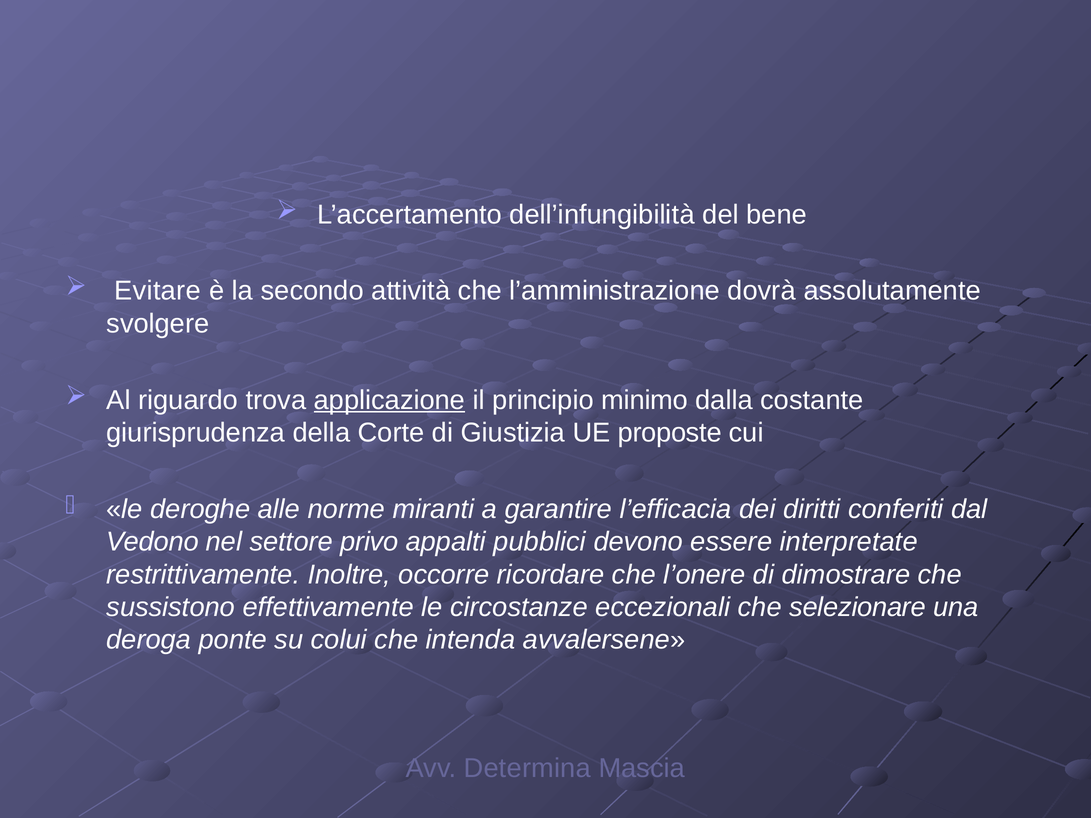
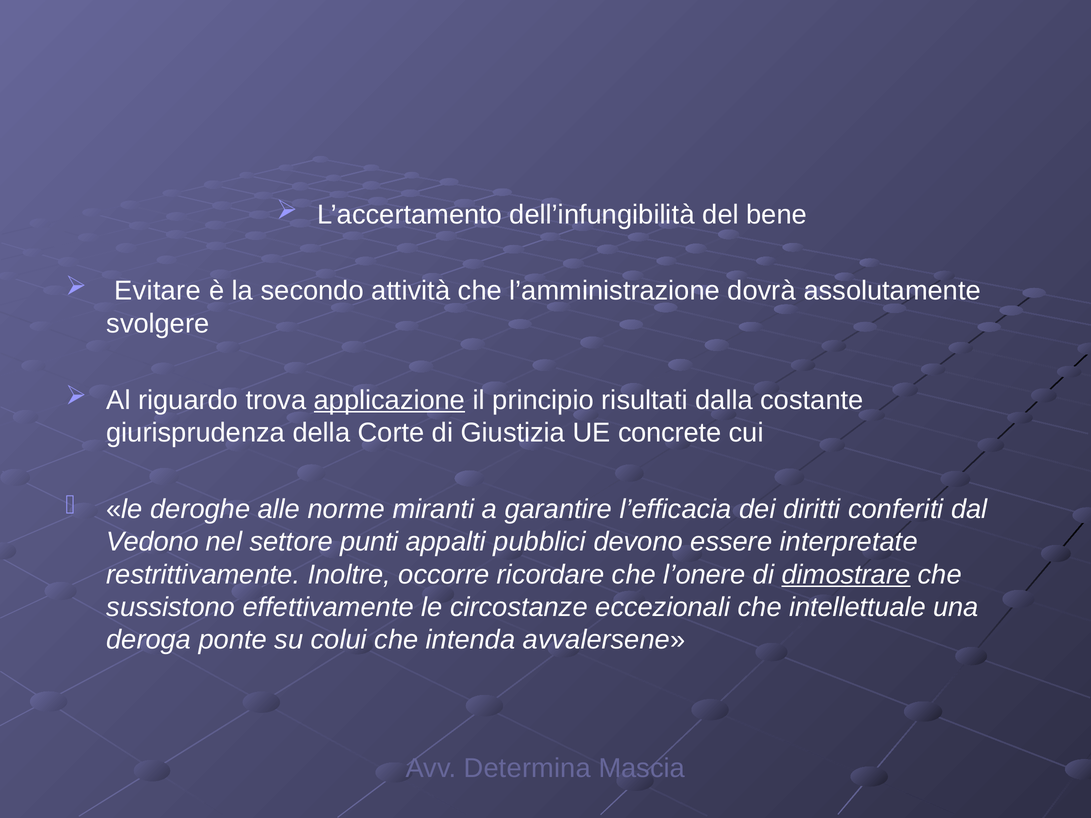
minimo: minimo -> risultati (645, 400)
proposte: proposte -> concrete (670, 433)
privo: privo -> punti (369, 542)
dimostrare underline: none -> present (846, 575)
selezionare: selezionare -> intellettuale (857, 607)
